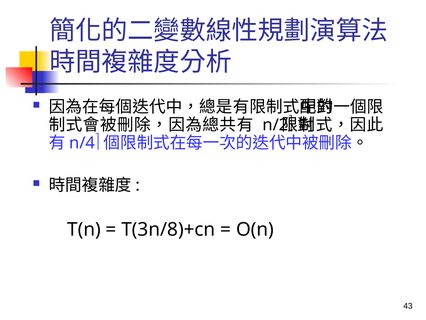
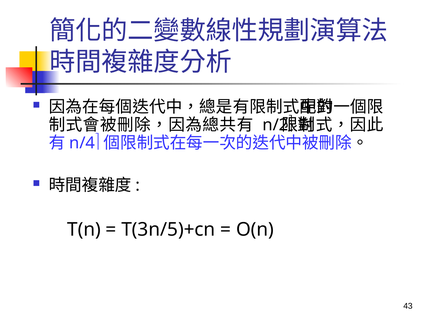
T(3n/8)+cn: T(3n/8)+cn -> T(3n/5)+cn (168, 229)
